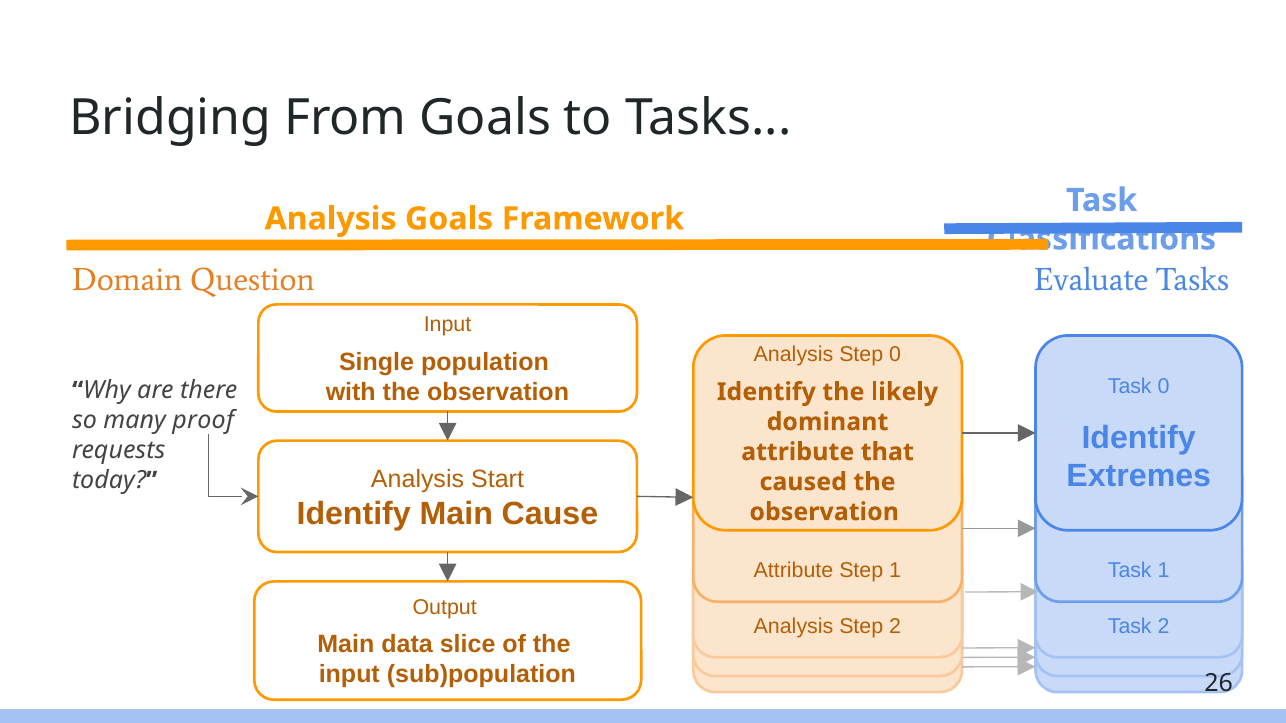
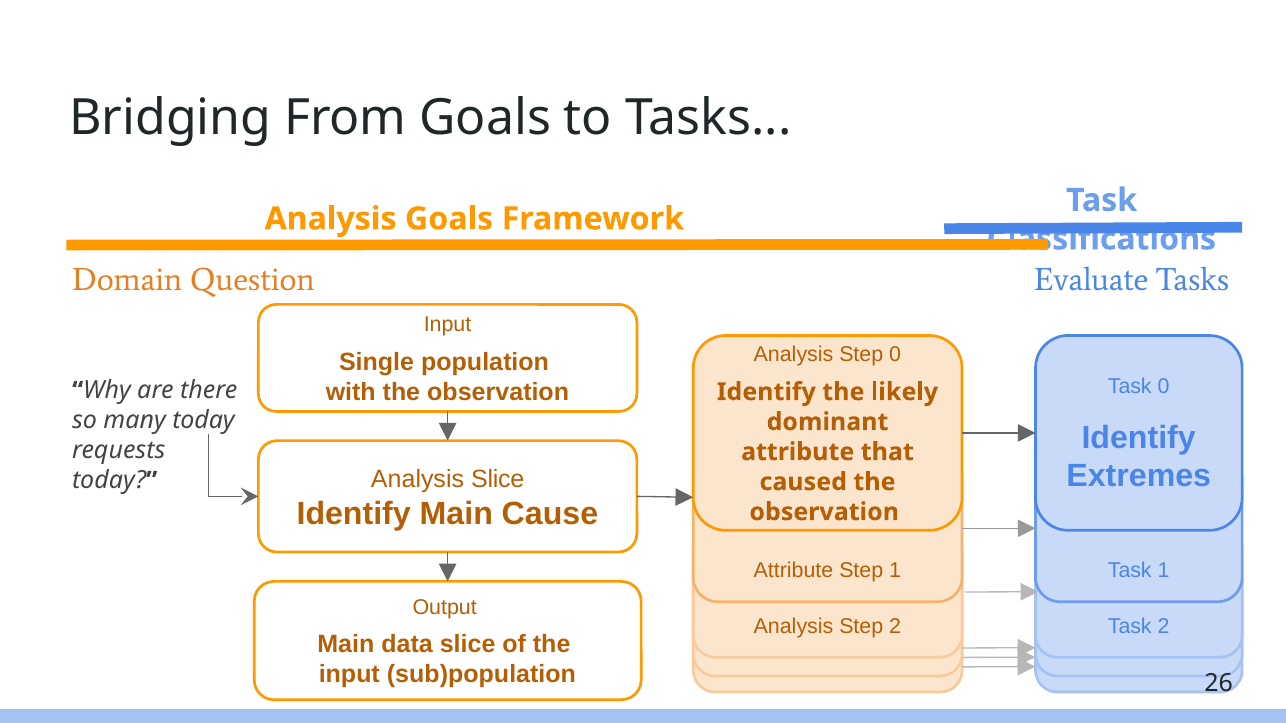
many proof: proof -> today (203, 421)
Analysis Start: Start -> Slice (498, 479)
